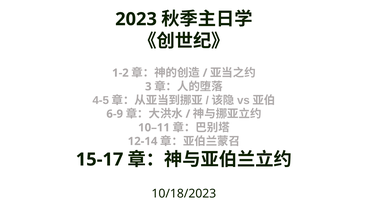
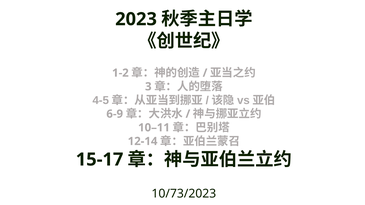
10/18/2023: 10/18/2023 -> 10/73/2023 (184, 194)
